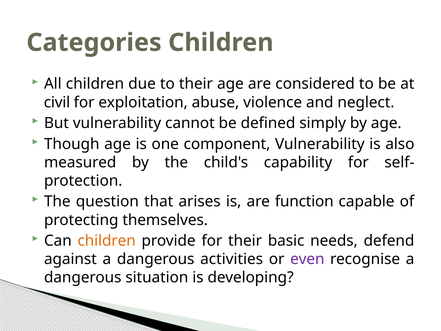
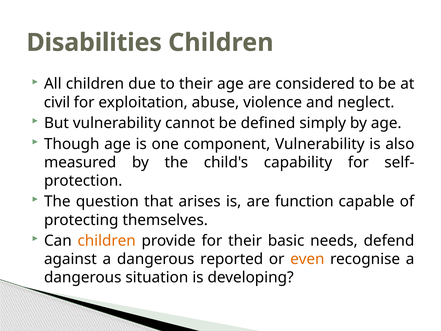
Categories: Categories -> Disabilities (94, 43)
activities: activities -> reported (232, 259)
even colour: purple -> orange (307, 259)
